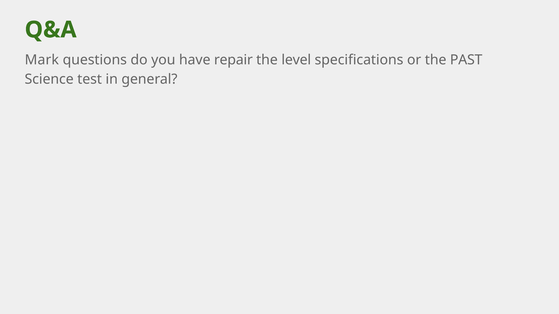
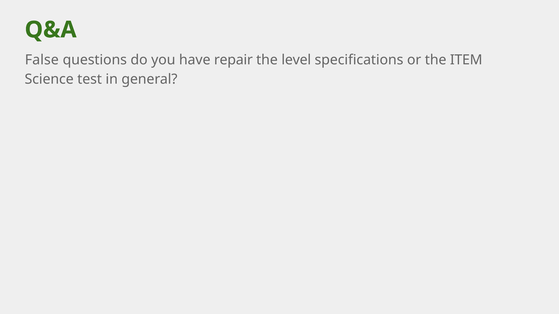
Mark: Mark -> False (42, 60)
PAST: PAST -> ITEM (466, 60)
